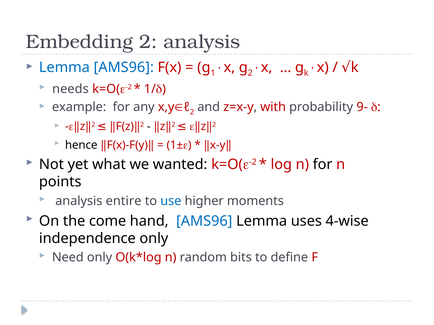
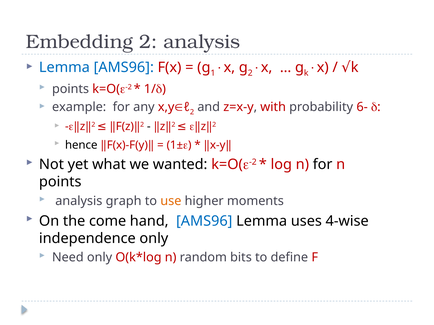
needs: needs -> points (71, 89)
9-: 9- -> 6- (362, 107)
entire: entire -> graph (124, 201)
use colour: blue -> orange (171, 201)
